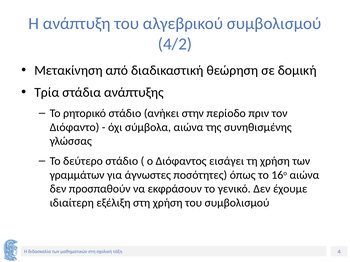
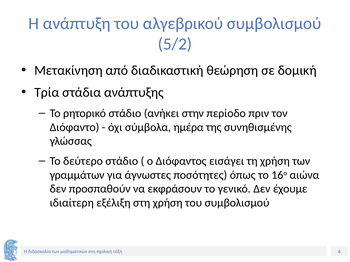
4/2: 4/2 -> 5/2 (175, 44)
σύμβολα αιώνα: αιώνα -> ημέρα (188, 127)
